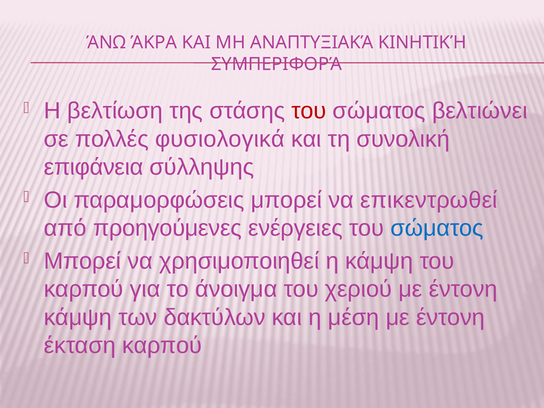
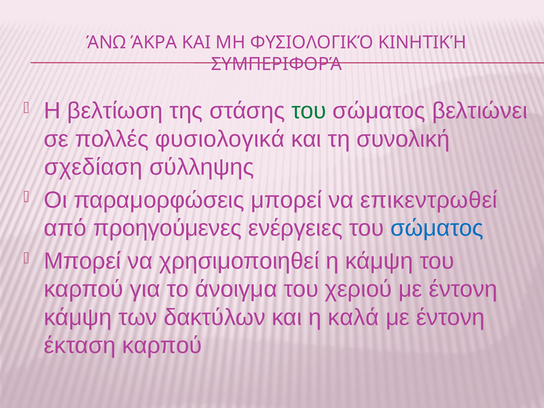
ΑΝΑΠΤΥΞΙΑΚΆ: ΑΝΑΠΤΥΞΙΑΚΆ -> ΦΥΣΙΟΛΟΓΙΚΌ (312, 43)
του colour: red -> green (309, 111)
επιφάνεια: επιφάνεια -> σχεδίαση (93, 167)
μέση: μέση -> καλά (354, 317)
